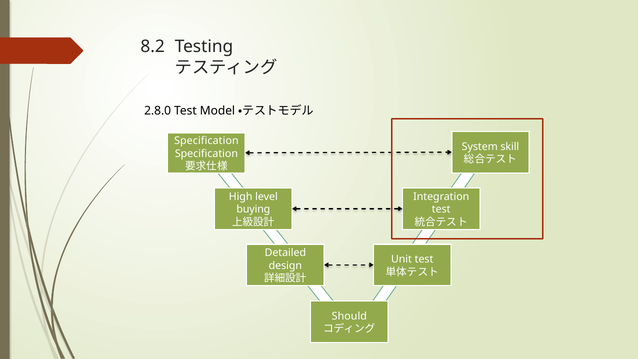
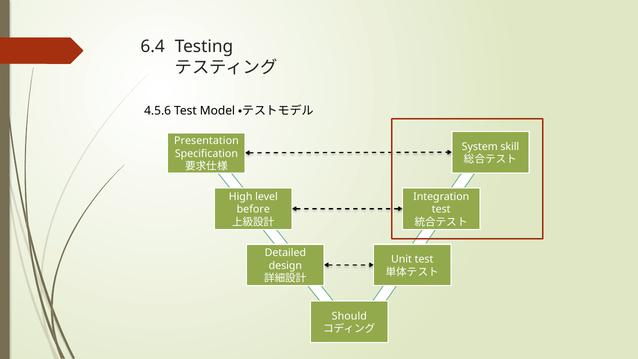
8.2: 8.2 -> 6.4 (153, 47)
2.8.0: 2.8.0 -> 4.5.6 (158, 111)
Specification: Specification -> Presentation (206, 141)
buying: buying -> before (253, 209)
